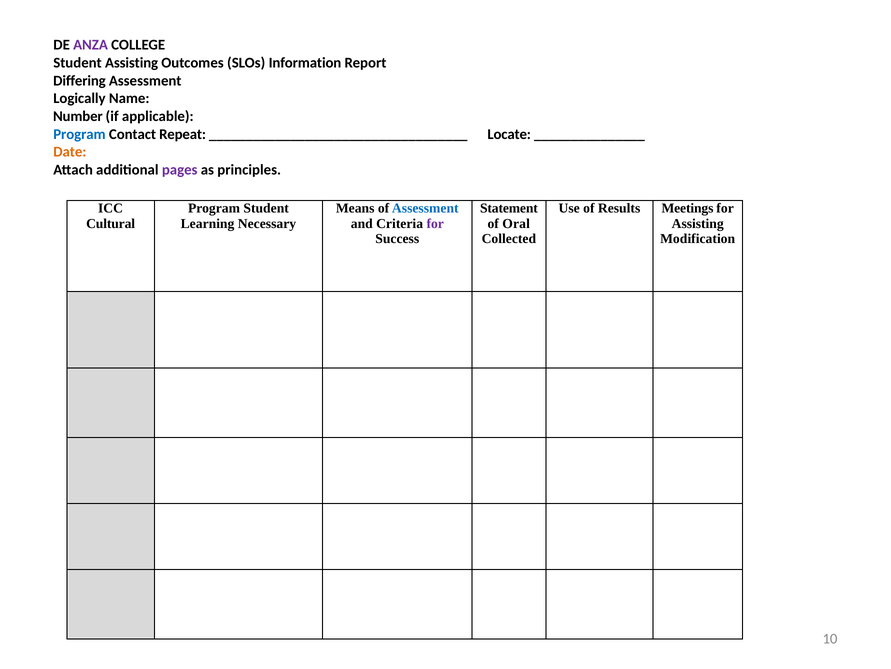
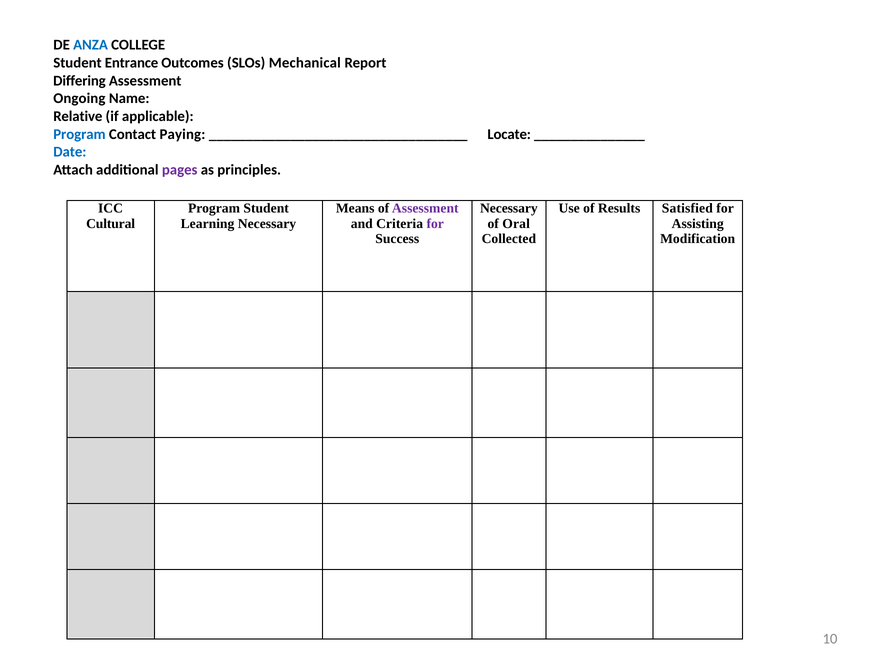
ANZA colour: purple -> blue (91, 45)
Student Assisting: Assisting -> Entrance (132, 63)
Information: Information -> Mechanical (305, 63)
Logically: Logically -> Ongoing (79, 98)
Number: Number -> Relative (78, 116)
Repeat: Repeat -> Paying (182, 134)
Date colour: orange -> blue (70, 152)
Assessment colour: blue -> purple (425, 208)
Statement: Statement -> Necessary (509, 208)
Meetings: Meetings -> Satisfied (687, 208)
